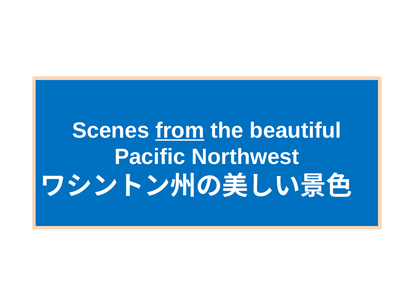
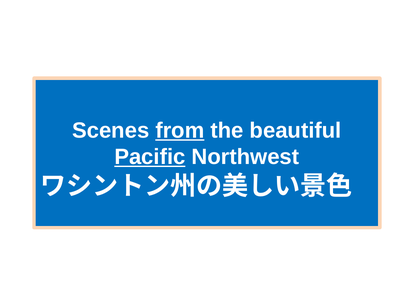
Pacific underline: none -> present (150, 157)
